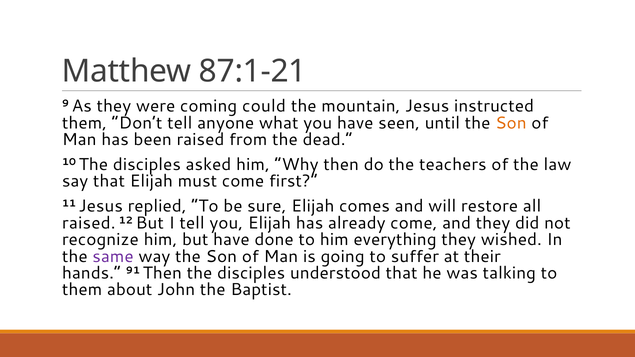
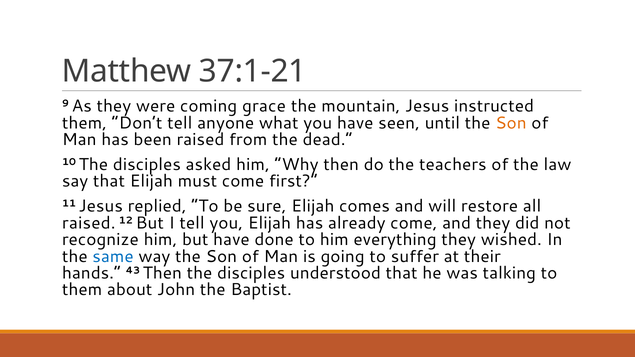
87:1-21: 87:1-21 -> 37:1-21 (253, 71)
could: could -> grace (264, 106)
same colour: purple -> blue (113, 256)
91: 91 -> 43 (133, 271)
